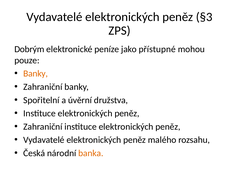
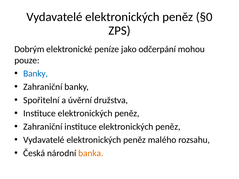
§3: §3 -> §0 (204, 17)
přístupné: přístupné -> odčerpání (157, 49)
Banky colour: orange -> blue (36, 74)
